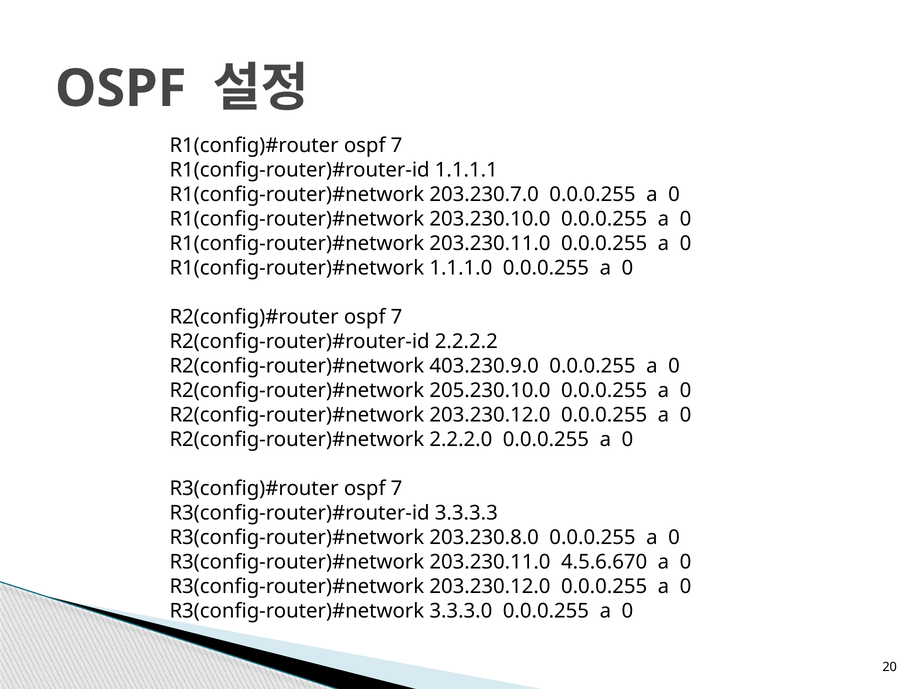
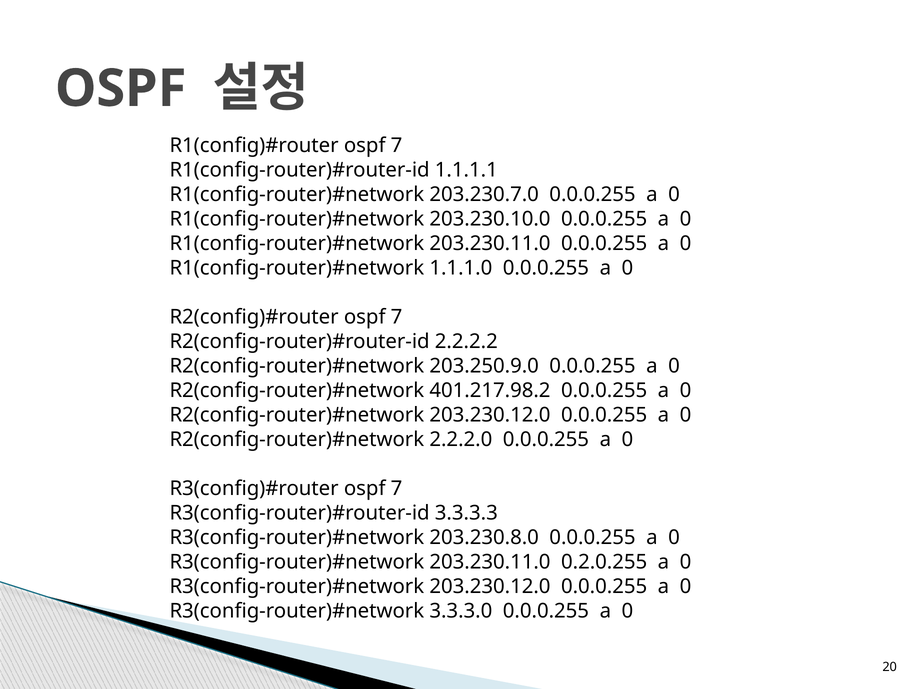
403.230.9.0: 403.230.9.0 -> 203.250.9.0 (484, 366)
205.230.10.0: 205.230.10.0 -> 401.217.98.2 (490, 391)
4.5.6.670: 4.5.6.670 -> 0.2.0.255 (604, 562)
